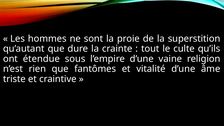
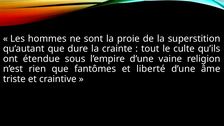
vitalité: vitalité -> liberté (151, 69)
